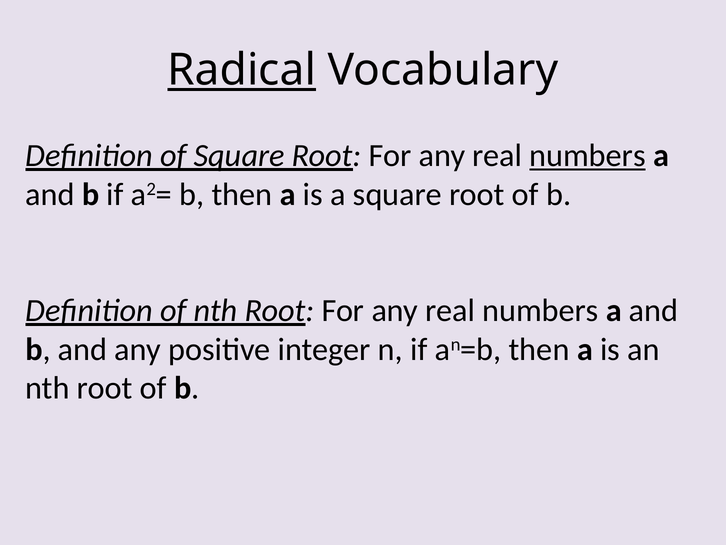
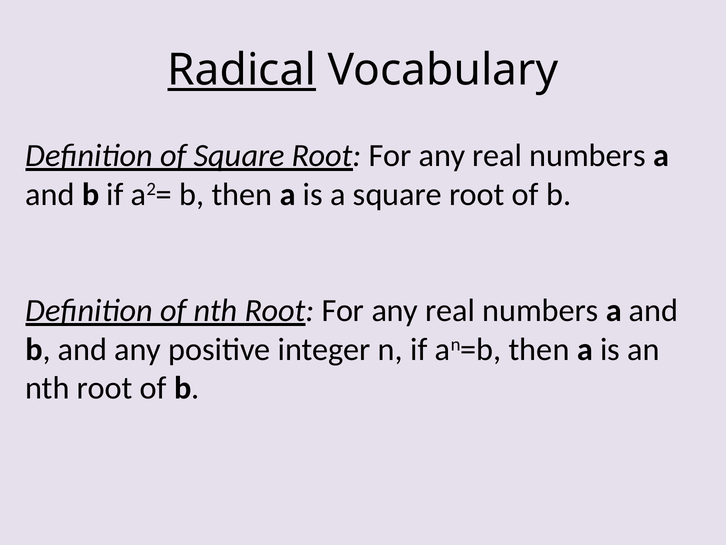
numbers underline: present -> none (588, 156)
